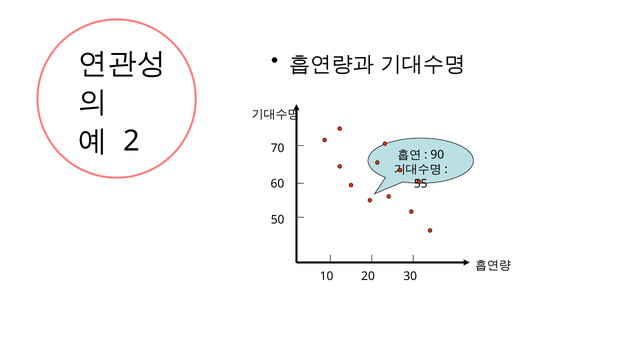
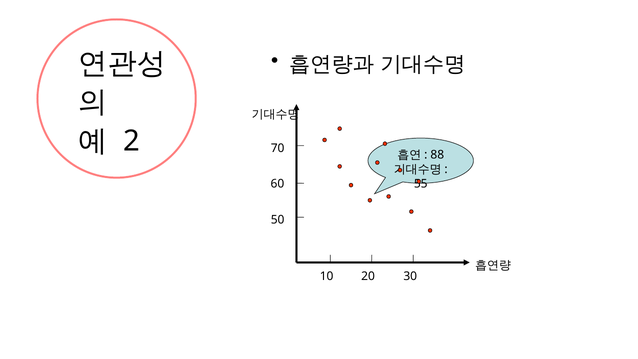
90: 90 -> 88 (437, 155)
